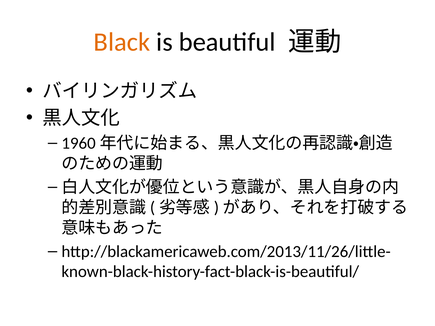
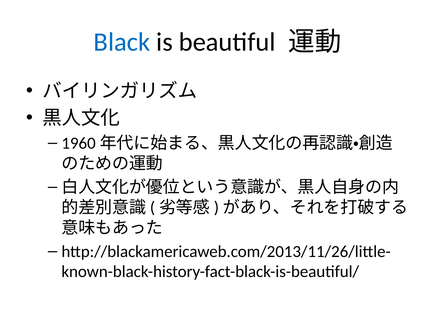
Black colour: orange -> blue (122, 42)
